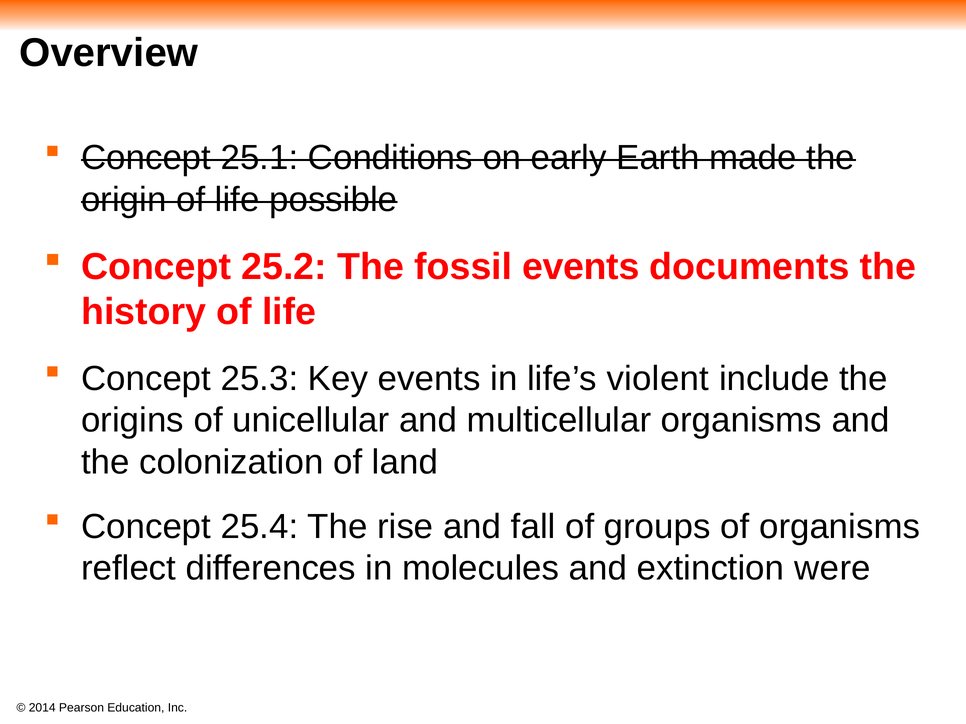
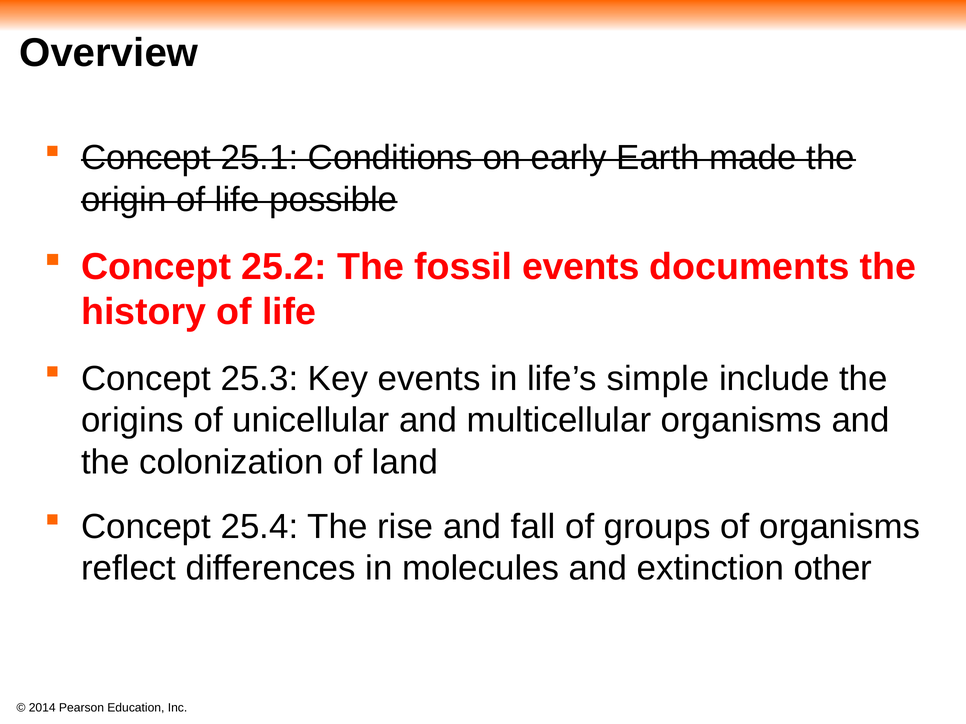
violent: violent -> simple (658, 379)
were: were -> other (833, 569)
